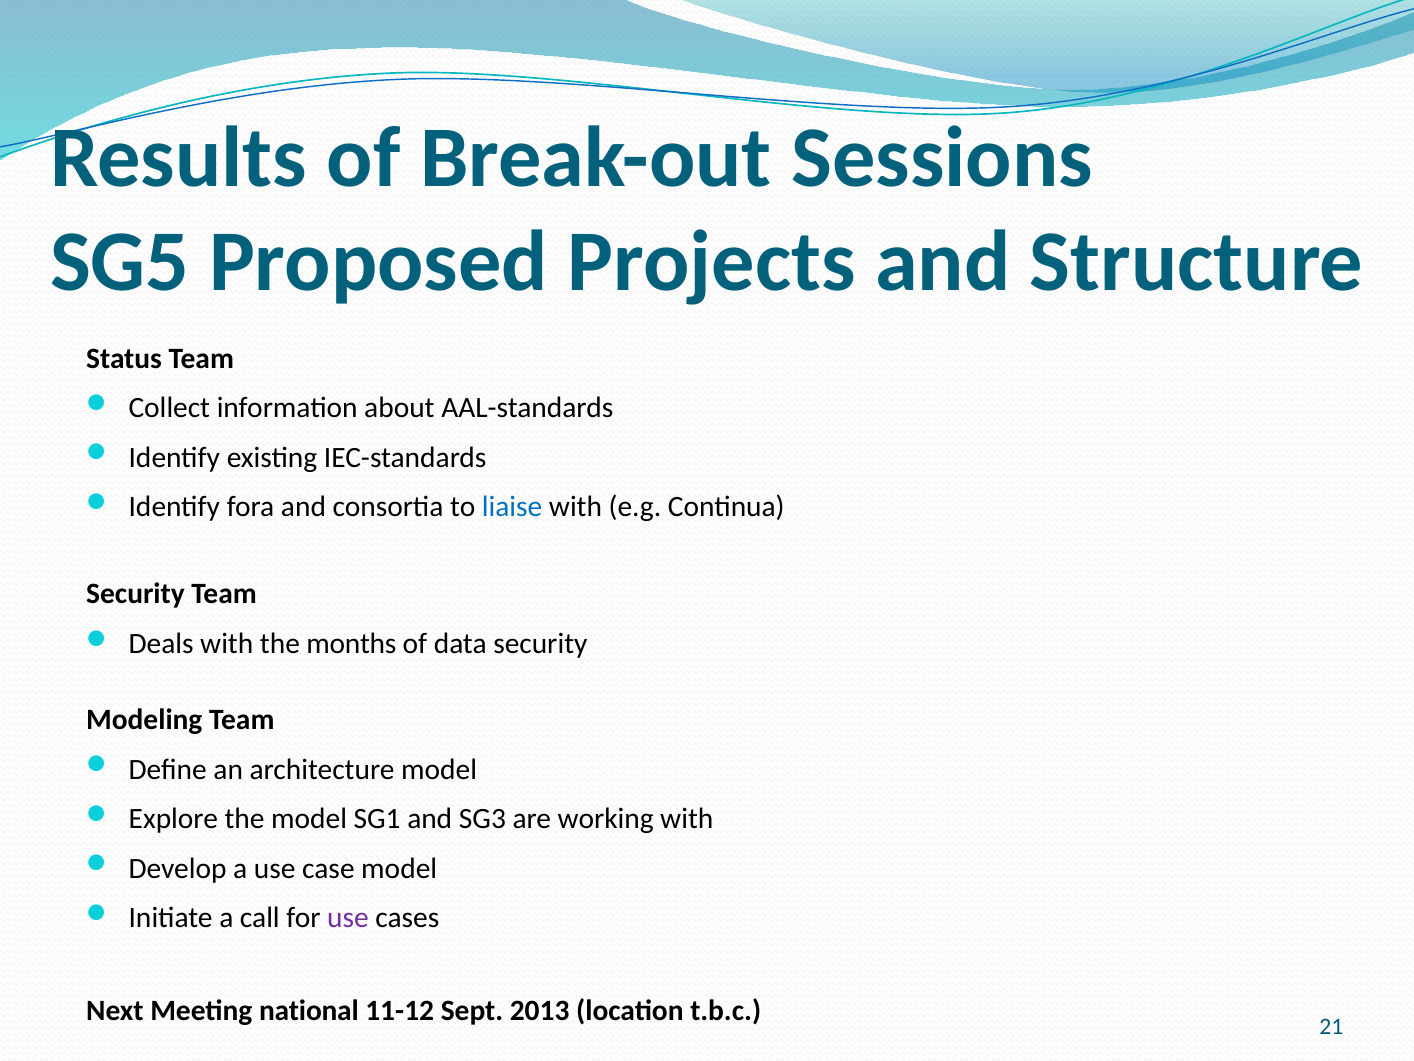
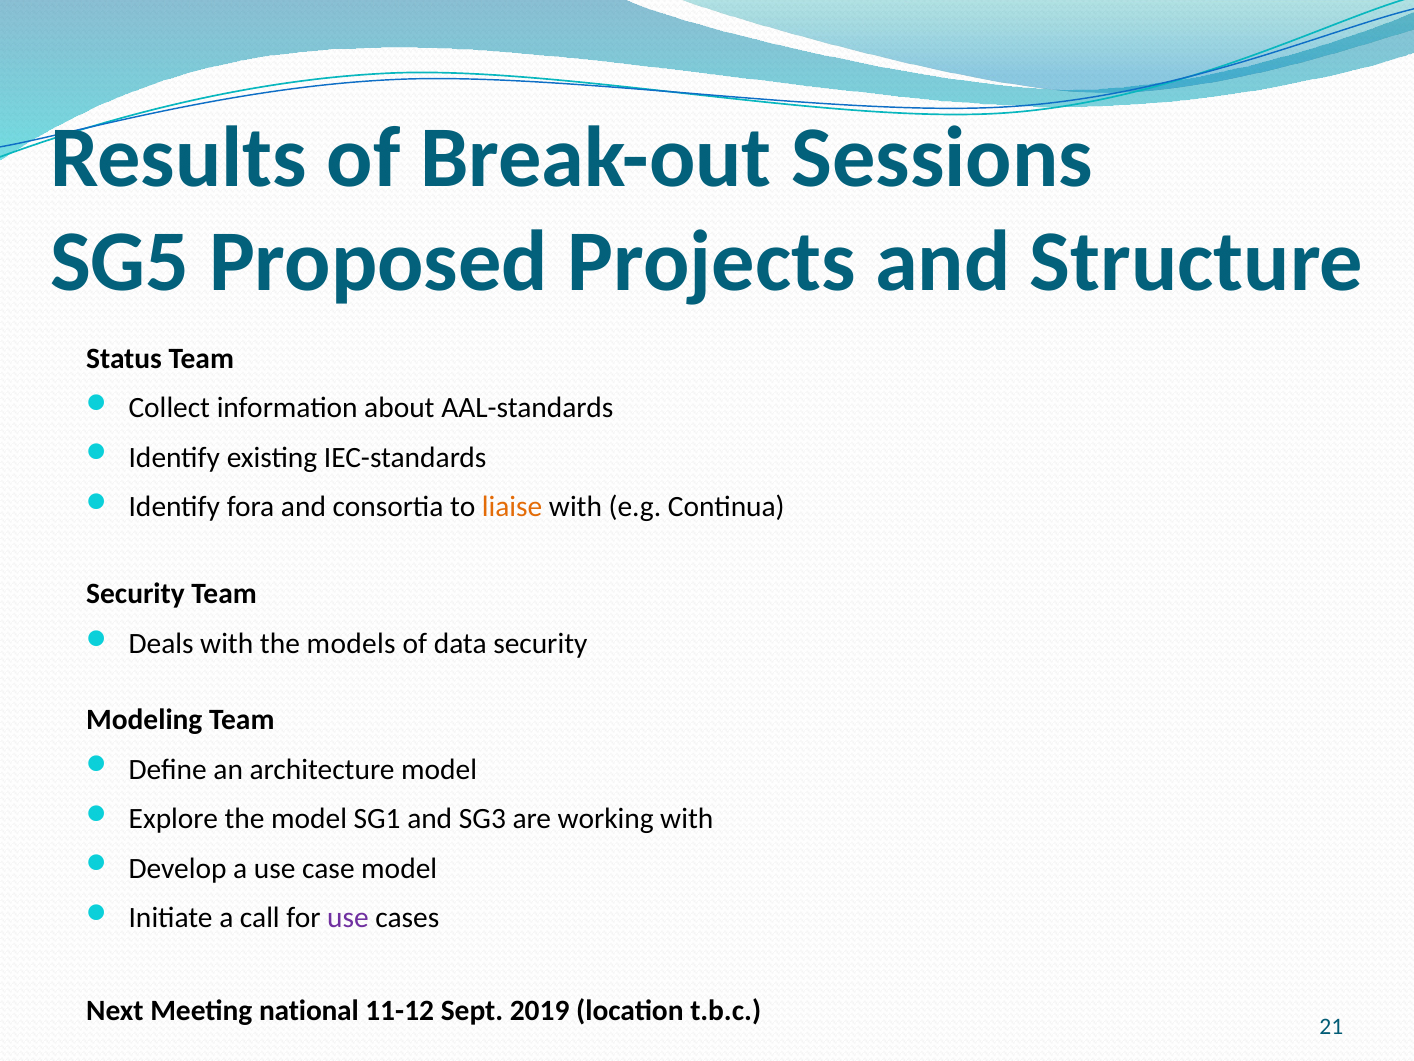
liaise colour: blue -> orange (512, 507)
months: months -> models (351, 643)
2013: 2013 -> 2019 (540, 1010)
